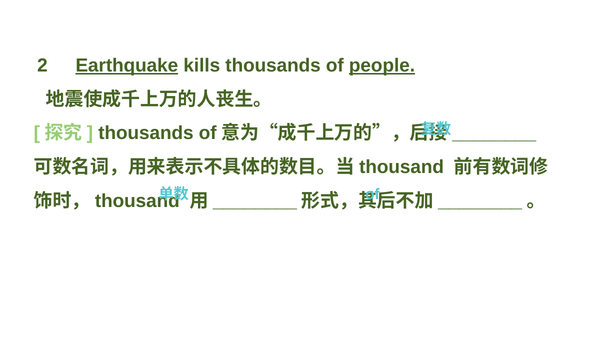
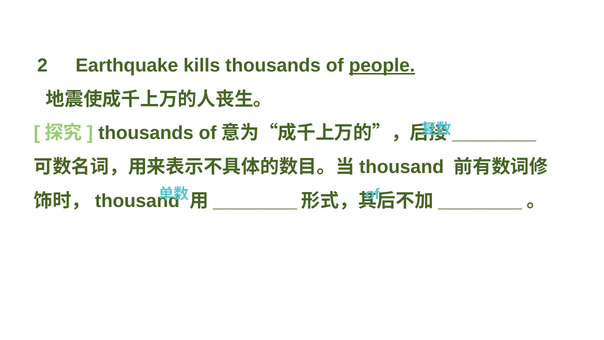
Earthquake underline: present -> none (127, 66)
